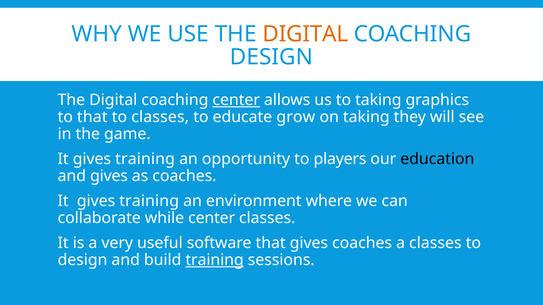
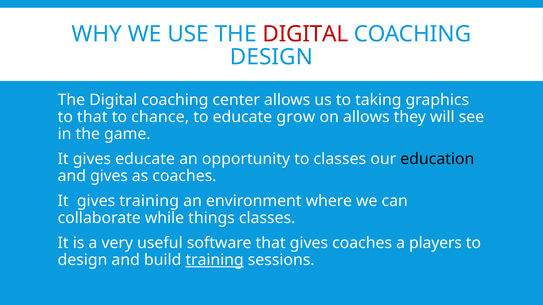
DIGITAL colour: orange -> red (305, 34)
center underline: present -> none (236, 100)
to classes: classes -> chance (160, 117)
on taking: taking -> allows (366, 117)
training: training -> educate (145, 159)
to players: players -> classes (340, 159)
while center: center -> things (212, 218)
a classes: classes -> players (435, 243)
